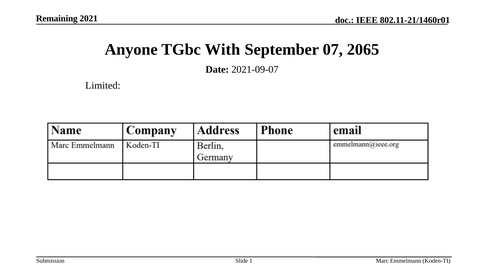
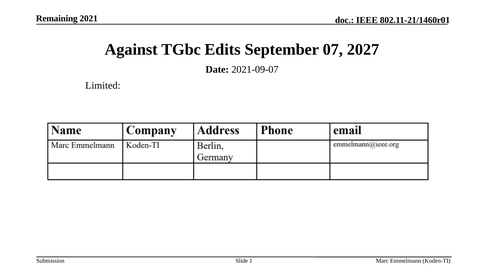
Anyone: Anyone -> Against (131, 50)
With: With -> Edits (223, 50)
2065: 2065 -> 2027 (363, 50)
